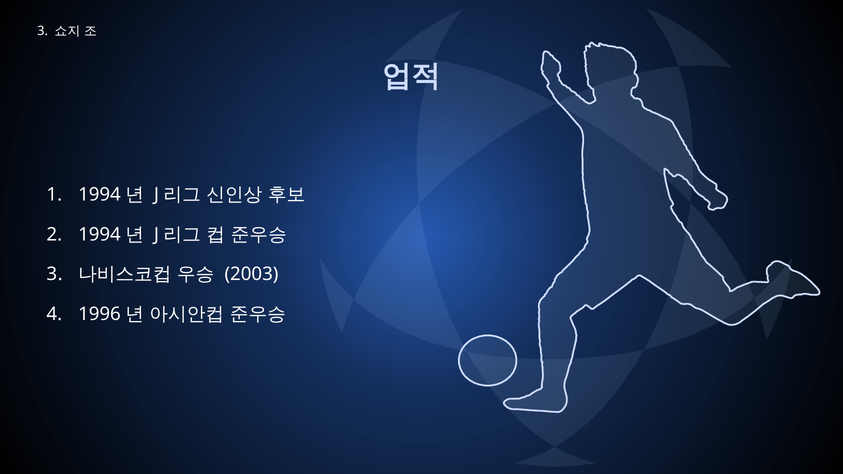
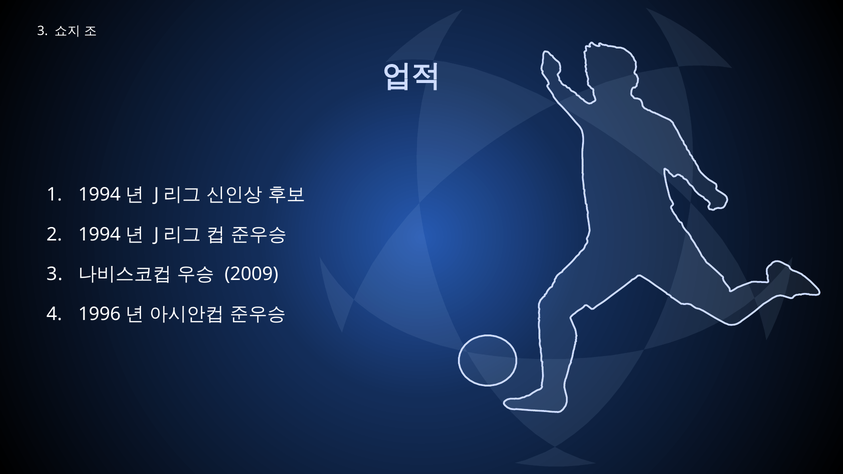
2003: 2003 -> 2009 (251, 274)
